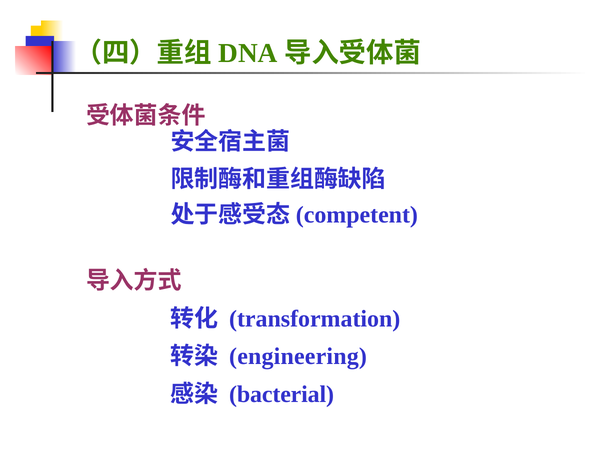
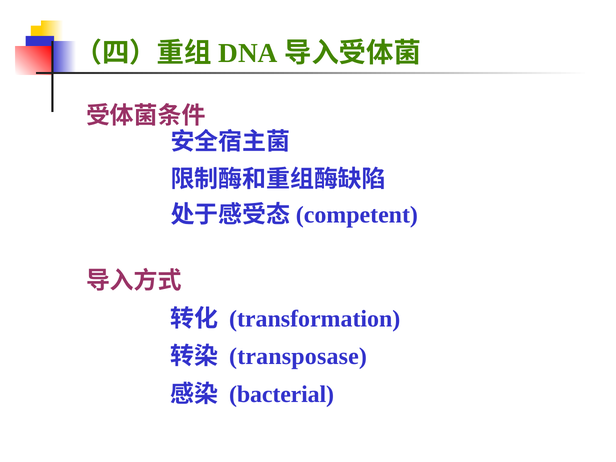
engineering: engineering -> transposase (298, 357)
